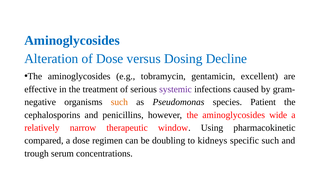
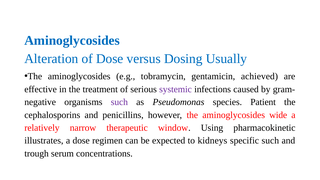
Decline: Decline -> Usually (226, 59)
excellent: excellent -> achieved (259, 76)
such colour: orange -> purple (119, 102)
compared: compared -> illustrates (44, 141)
doubling: doubling -> expected (169, 141)
